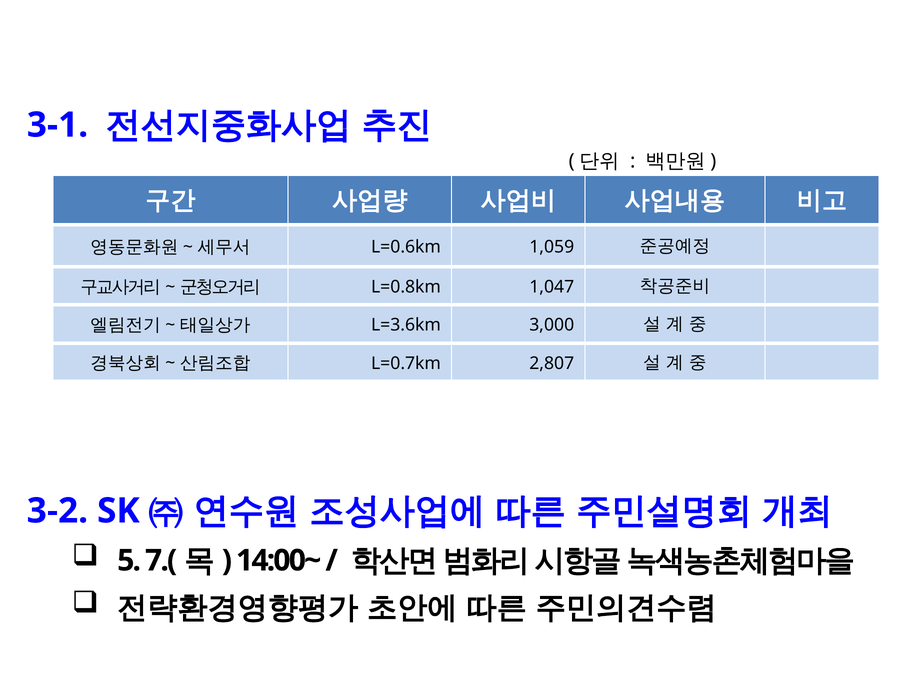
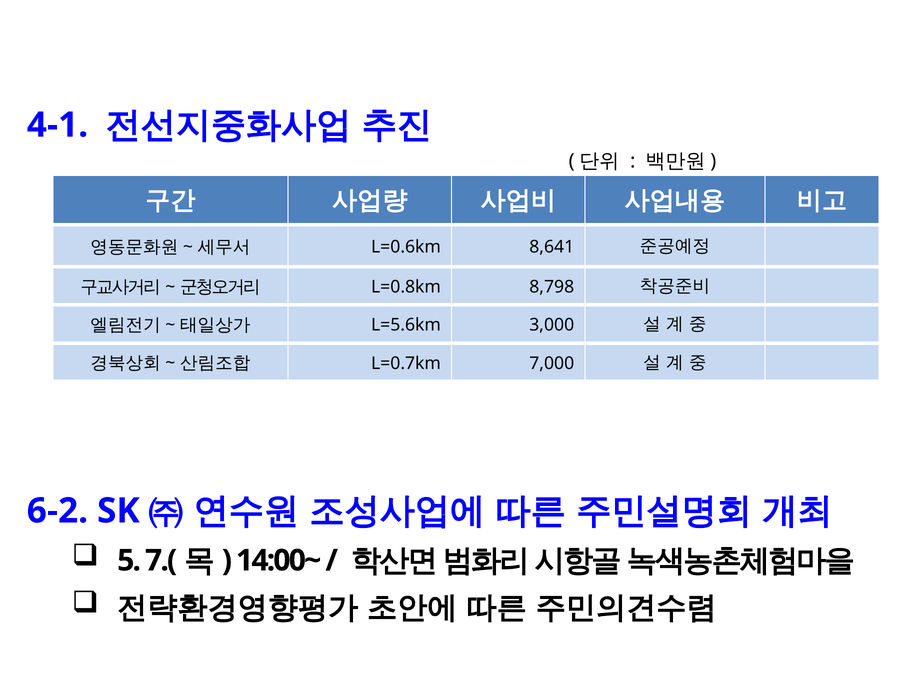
3-1: 3-1 -> 4-1 (57, 125)
1,059: 1,059 -> 8,641 (552, 247)
1,047: 1,047 -> 8,798 (552, 287)
L=3.6km: L=3.6km -> L=5.6km (406, 325)
2,807: 2,807 -> 7,000 (552, 363)
3-2: 3-2 -> 6-2 (57, 511)
